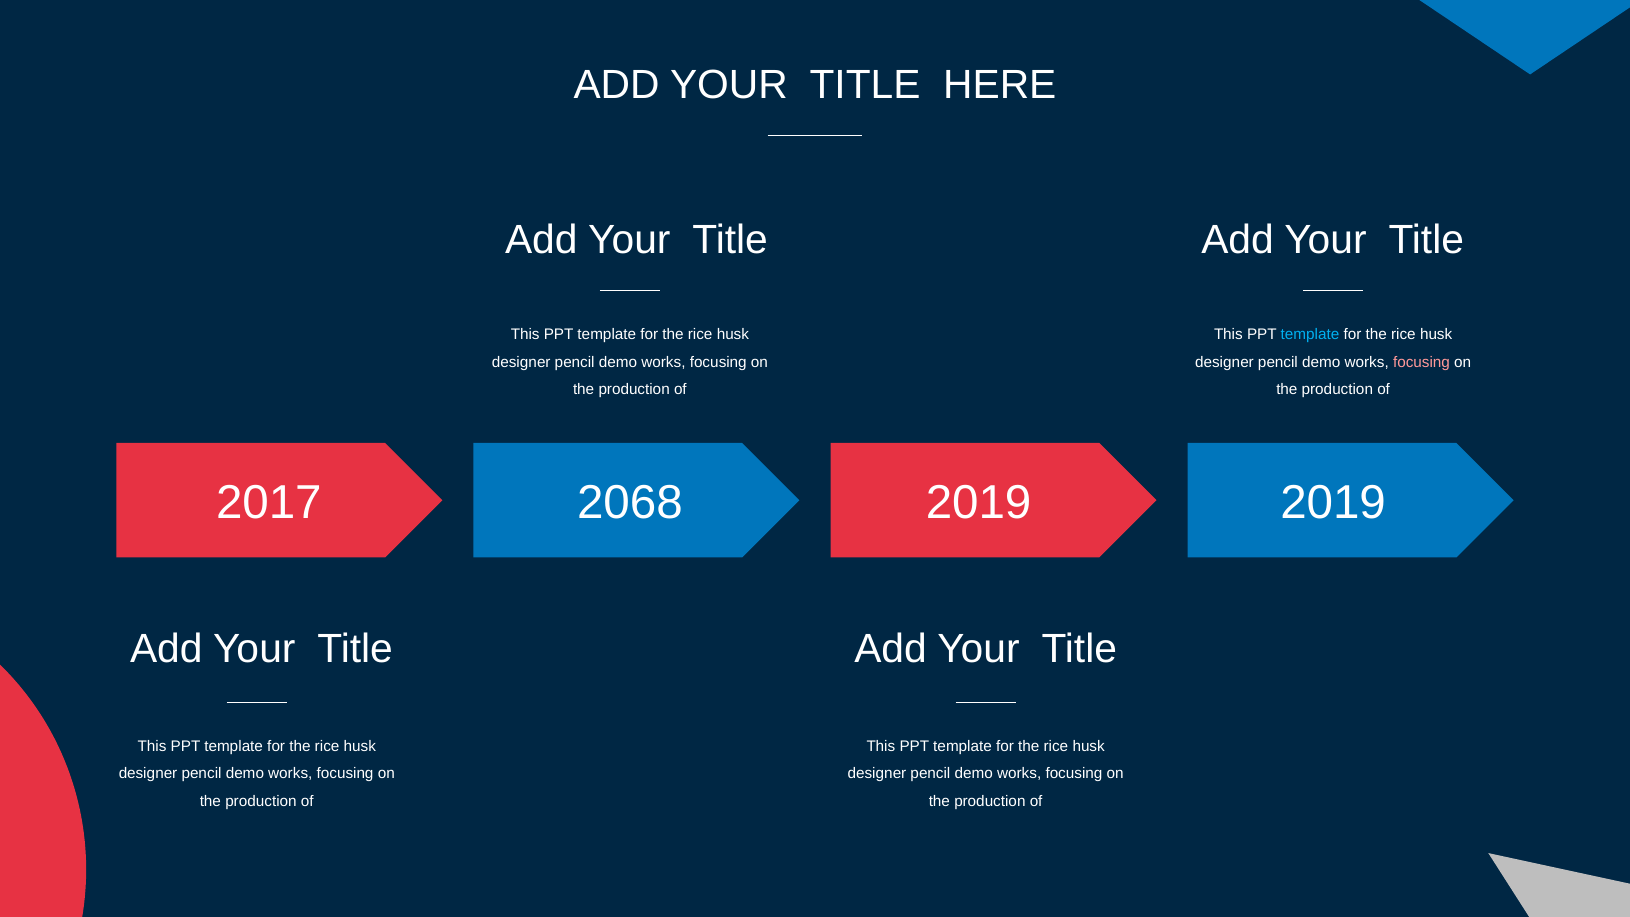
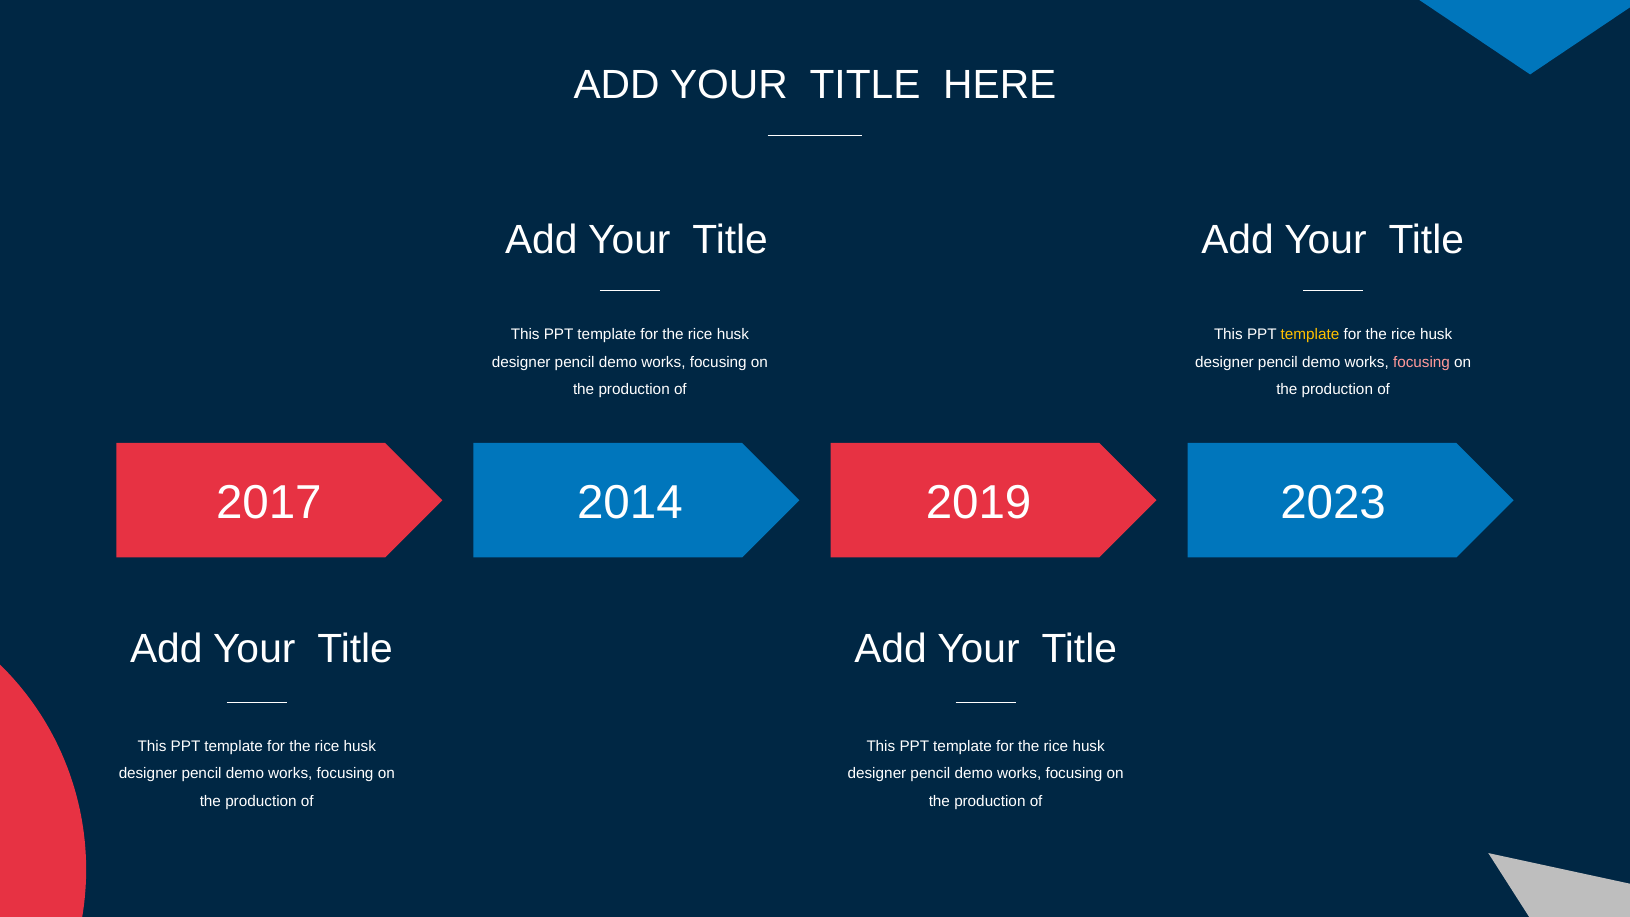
template colour: light blue -> yellow (1310, 335)
2068: 2068 -> 2014 (630, 503)
2019 2019: 2019 -> 2023 (1333, 503)
